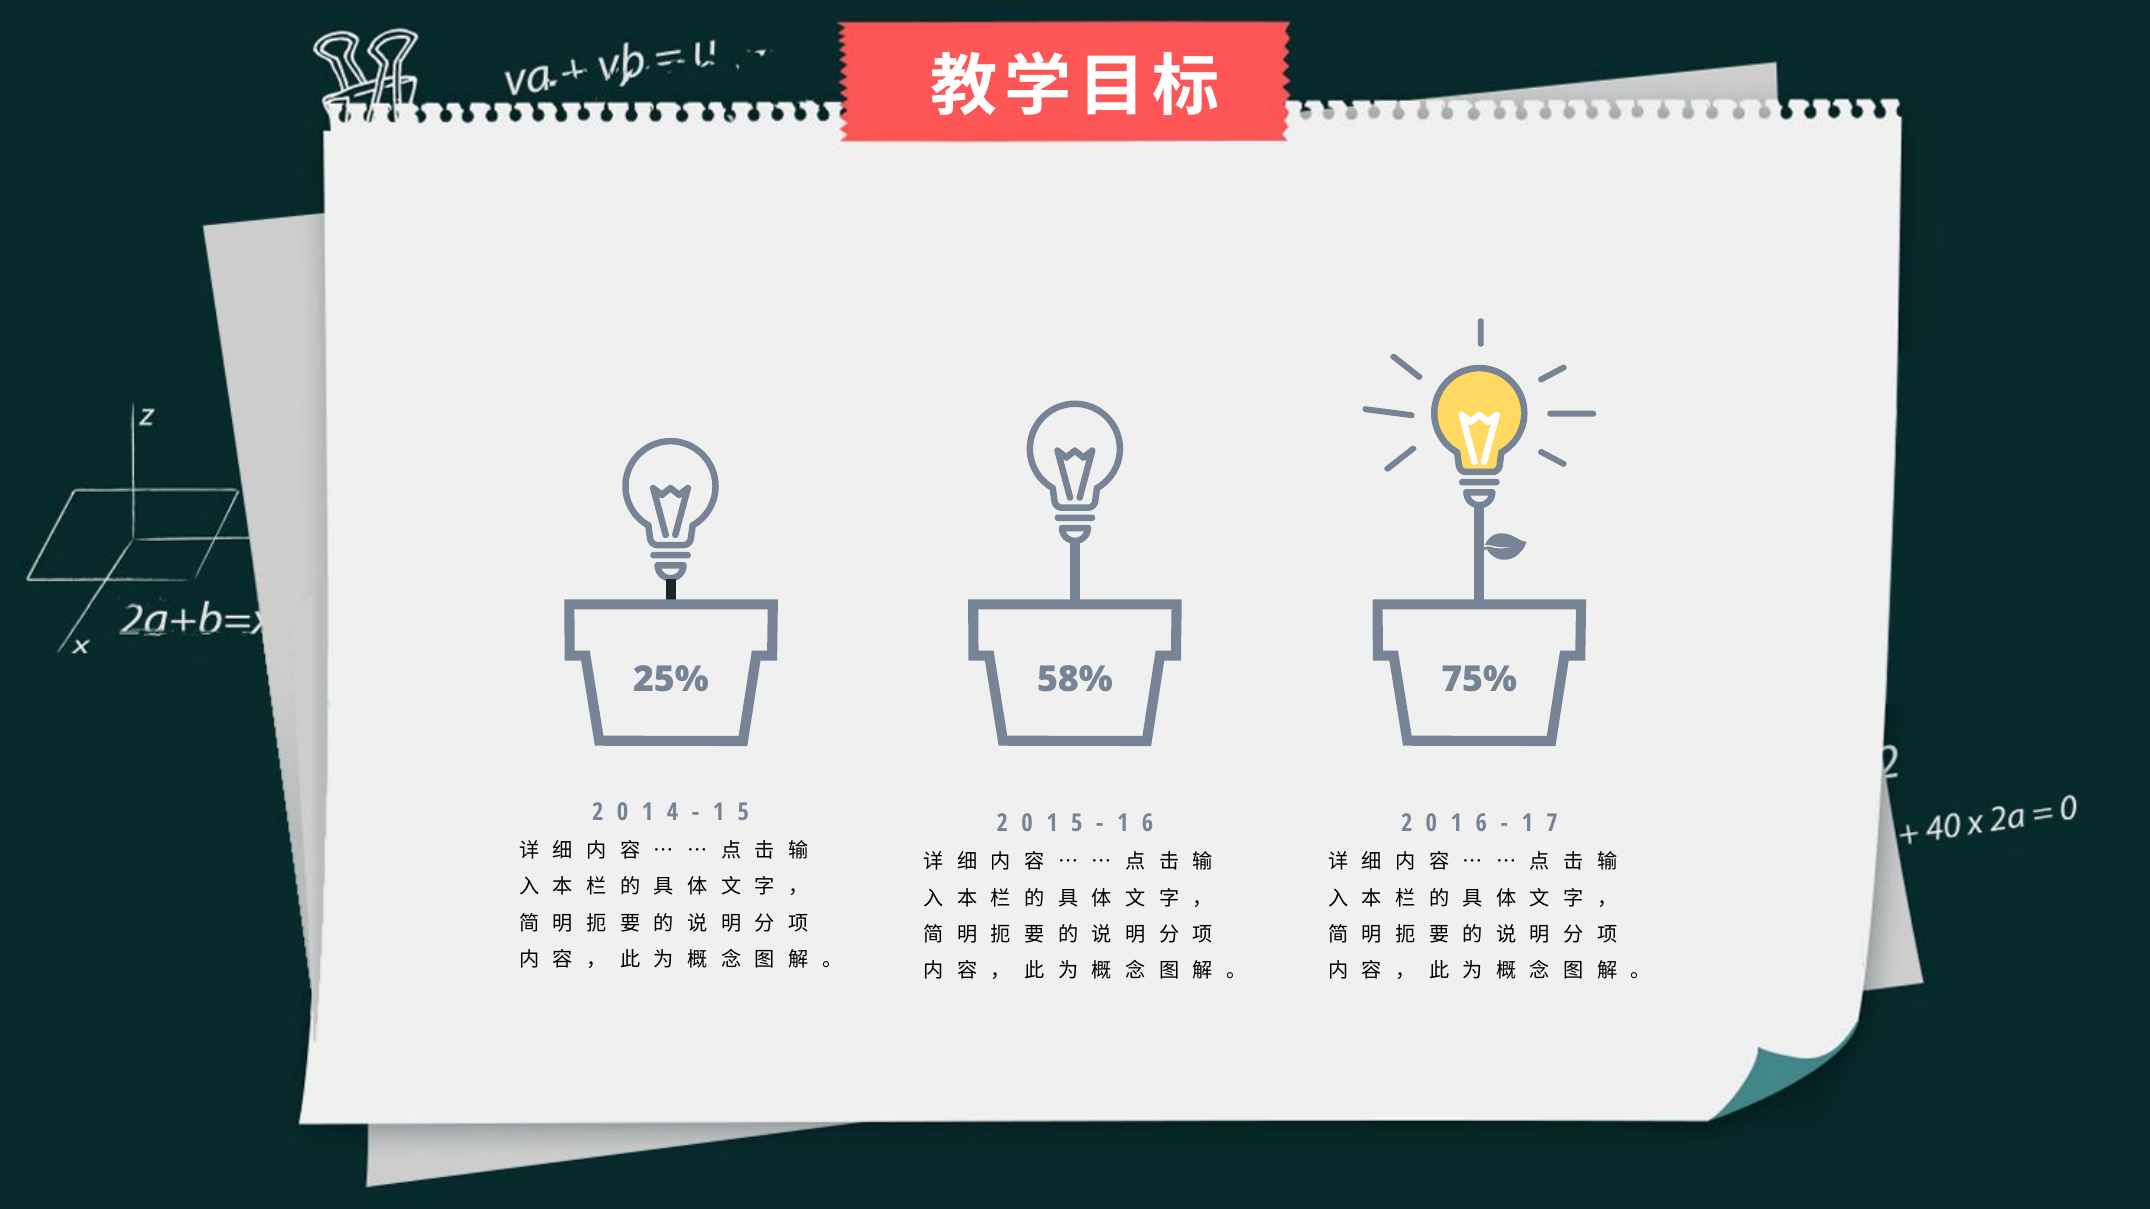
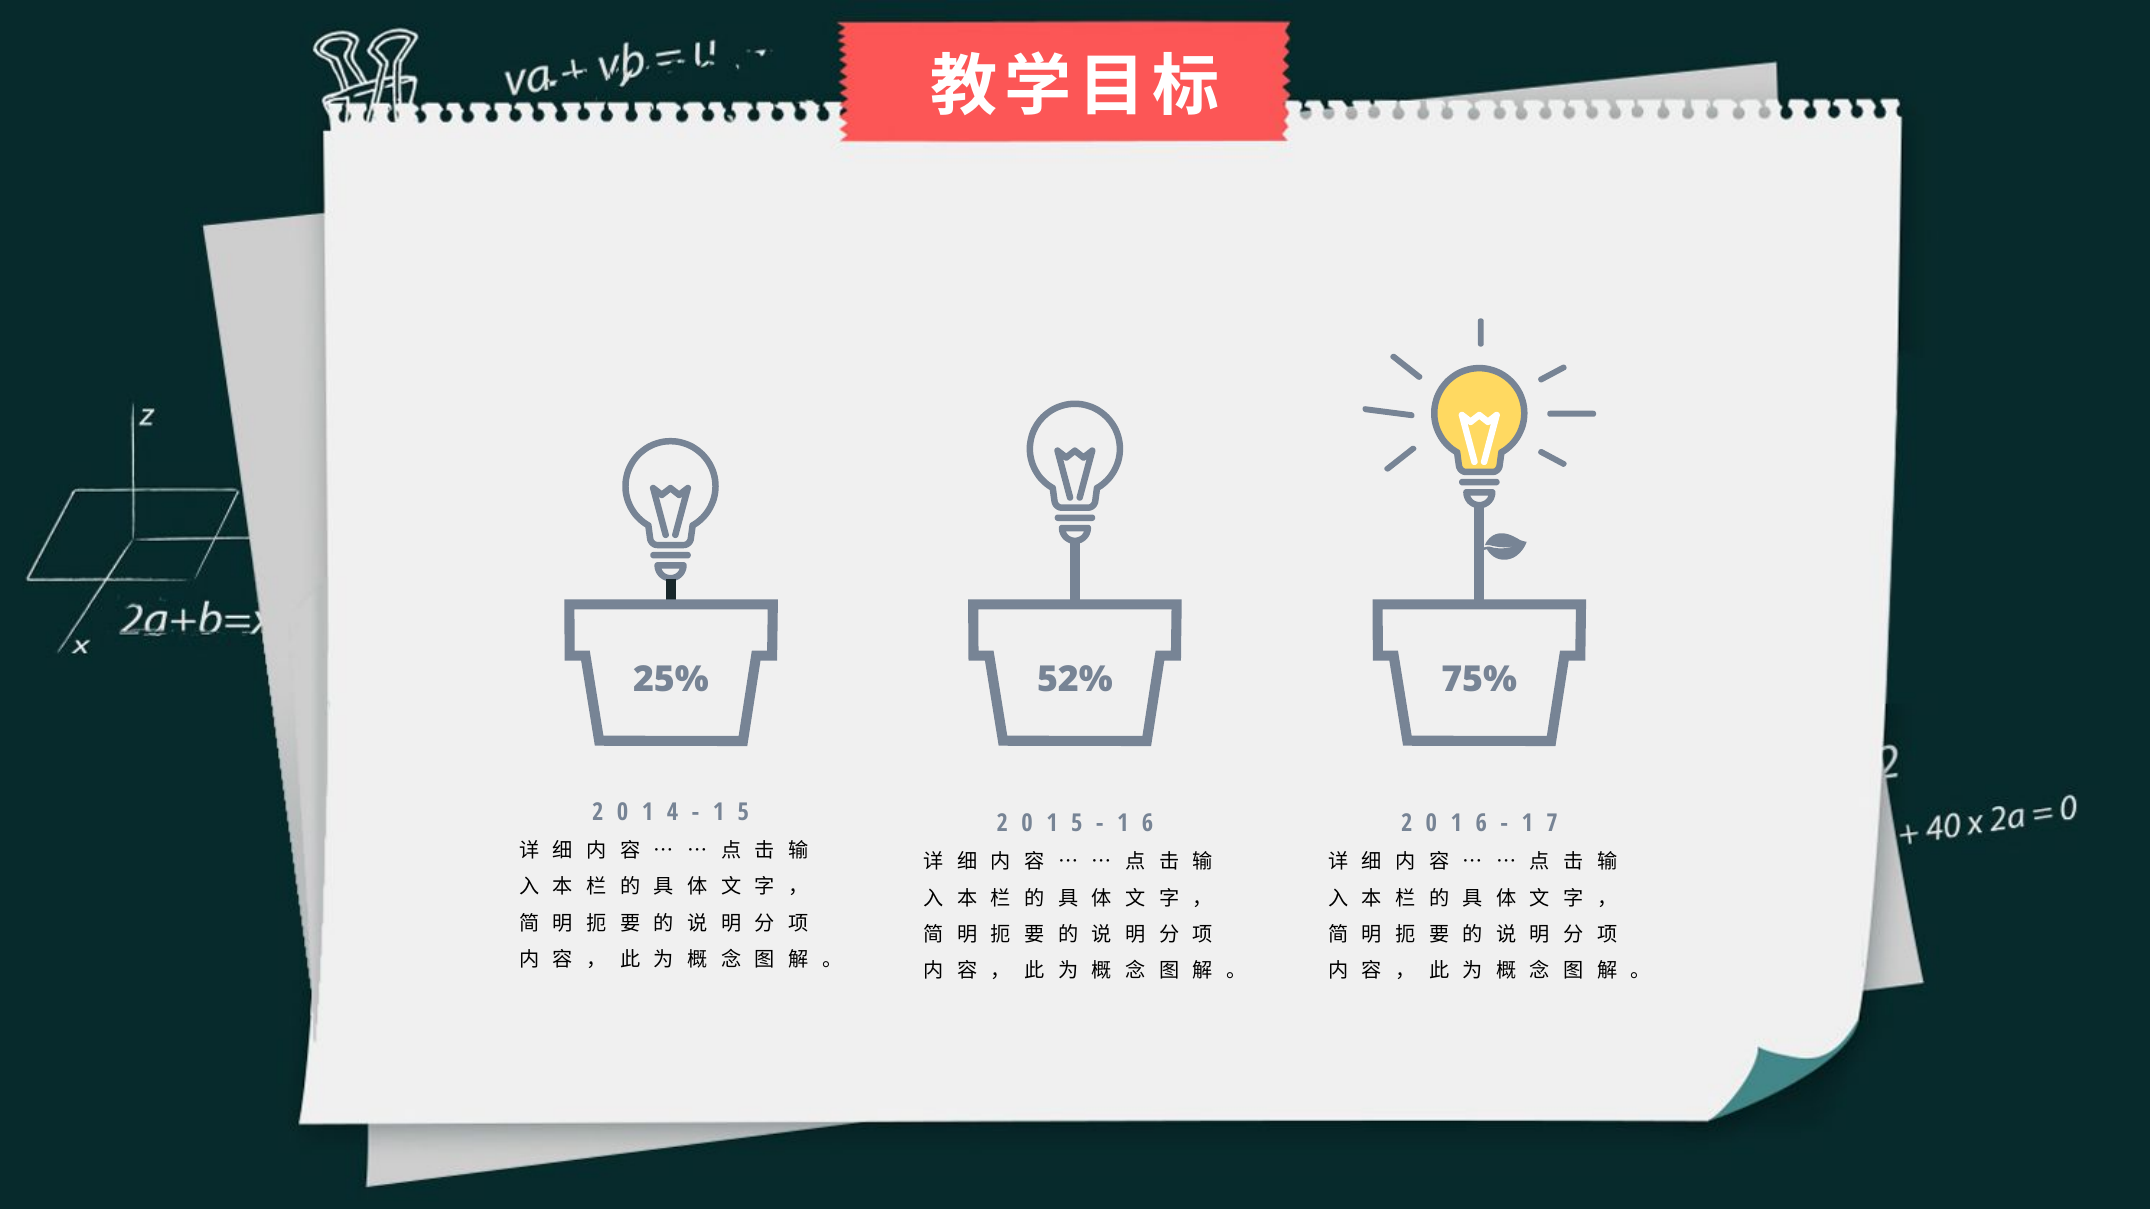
58%: 58% -> 52% (1075, 680)
